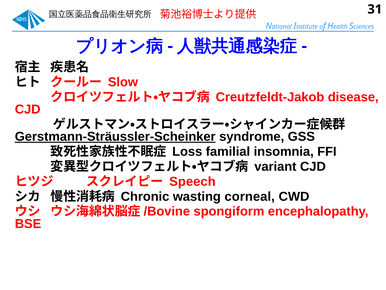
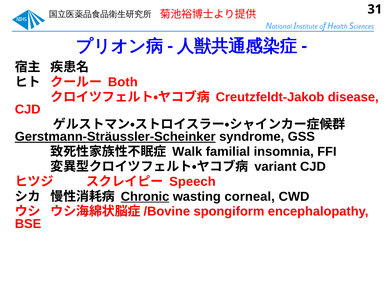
Slow: Slow -> Both (123, 82)
Loss: Loss -> Walk (187, 151)
Chronic underline: none -> present (145, 196)
